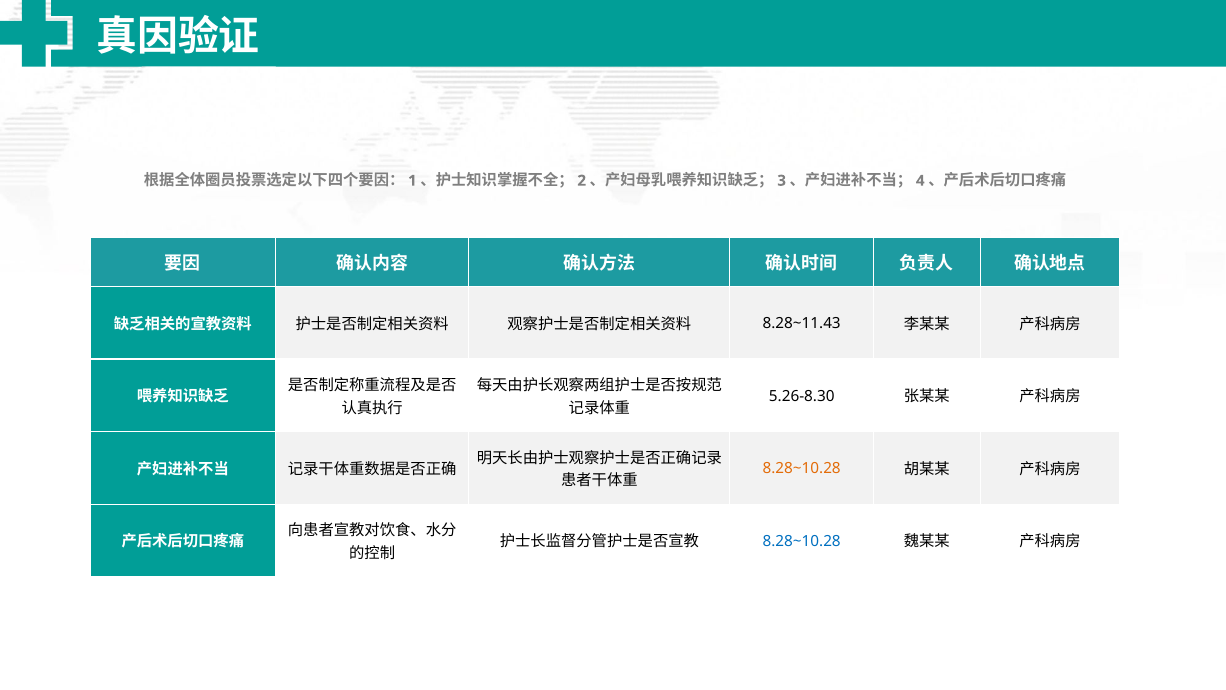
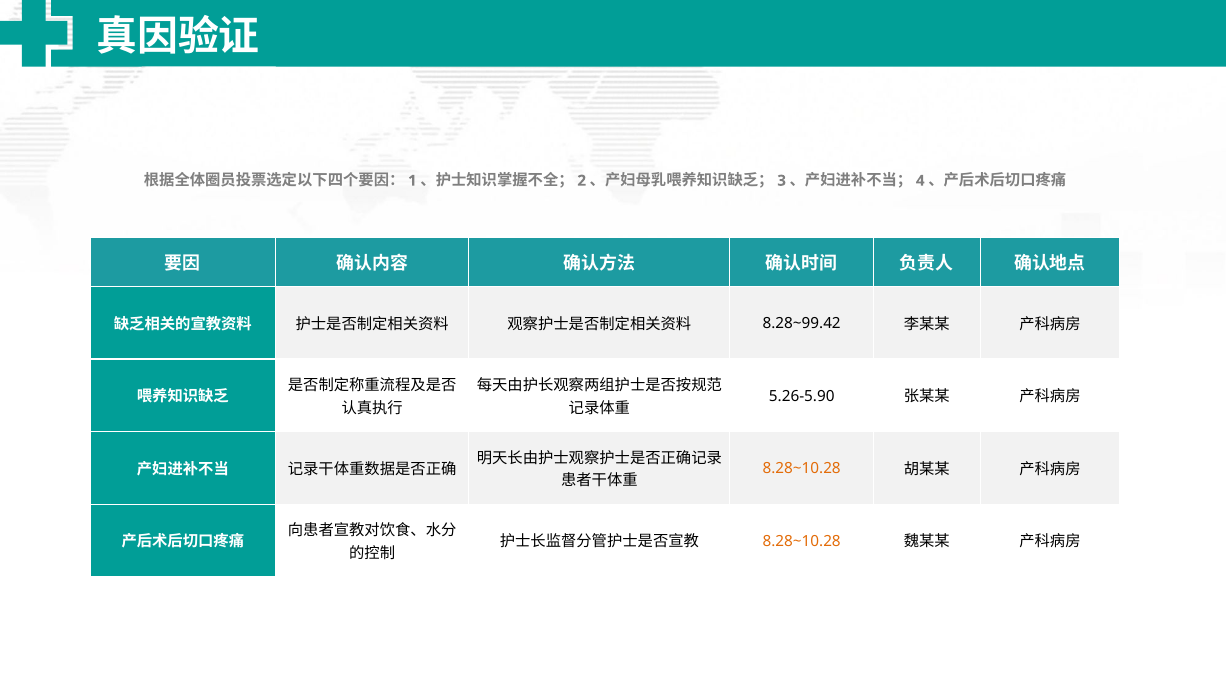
8.28~11.43: 8.28~11.43 -> 8.28~99.42 (802, 324)
5.26-8.30: 5.26-8.30 -> 5.26-5.90 (802, 396)
8.28~10.28 colour: blue -> orange (802, 541)
